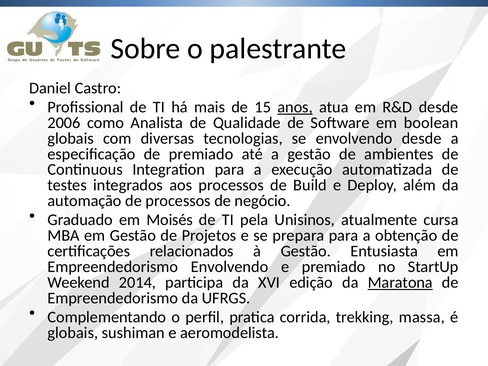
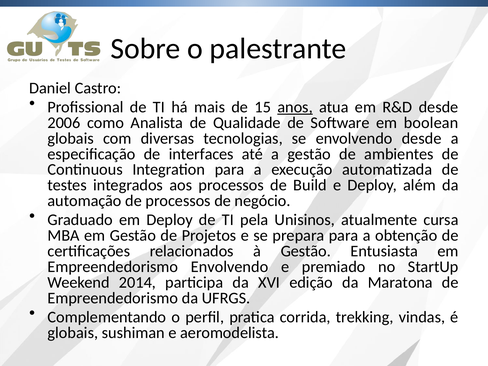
de premiado: premiado -> interfaces (201, 154)
em Moisés: Moisés -> Deploy (170, 220)
Maratona underline: present -> none (400, 282)
massa: massa -> vindas (422, 317)
